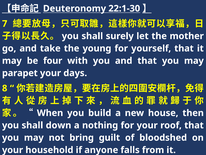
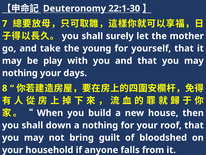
four: four -> play (53, 61)
parapet: parapet -> nothing (20, 73)
